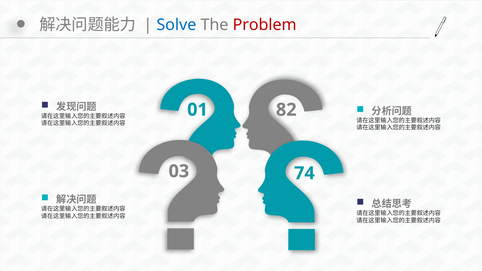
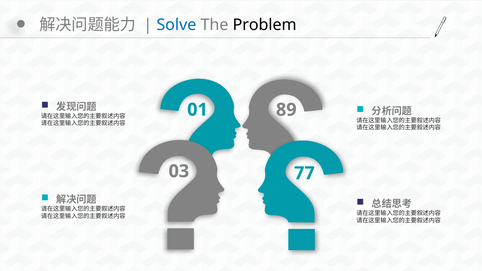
Problem colour: red -> black (265, 25)
82: 82 -> 89 (286, 110)
74: 74 -> 77 (304, 173)
